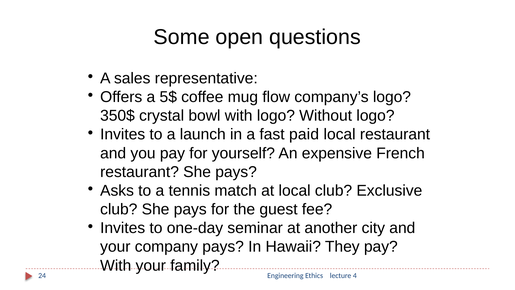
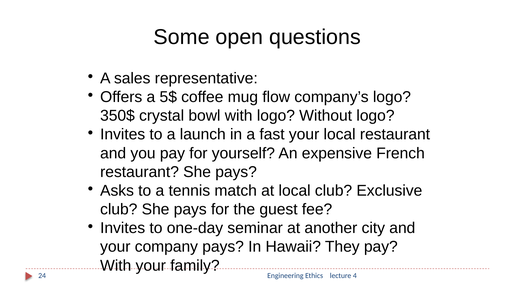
fast paid: paid -> your (304, 134)
